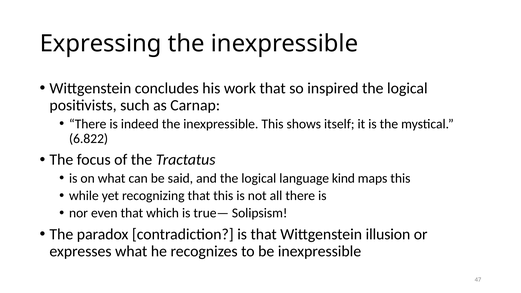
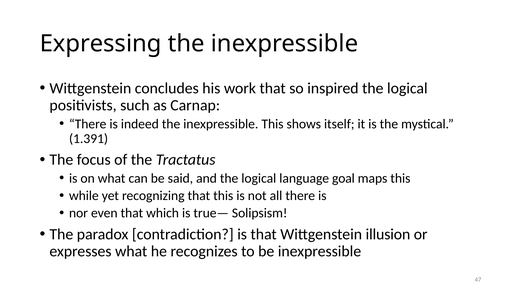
6.822: 6.822 -> 1.391 (89, 139)
kind: kind -> goal (343, 178)
